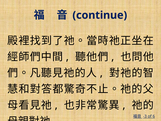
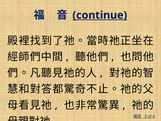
continue underline: none -> present (100, 15)
